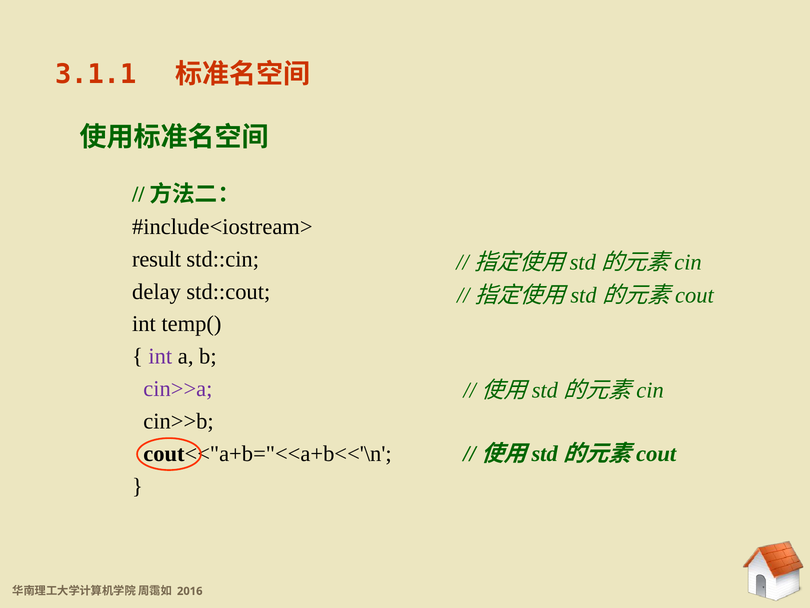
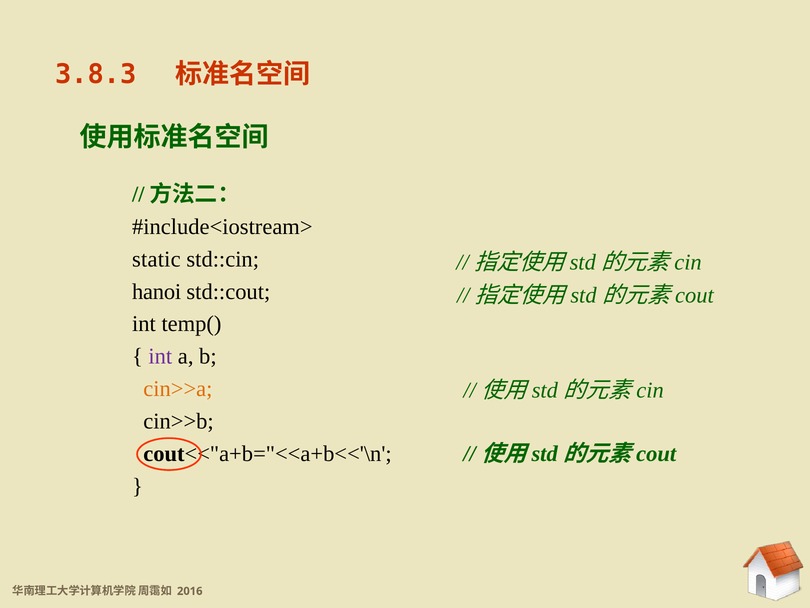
3.1.1: 3.1.1 -> 3.8.3 (96, 74)
result: result -> static (156, 259)
delay: delay -> hanoi (157, 291)
cin>>a colour: purple -> orange (178, 389)
